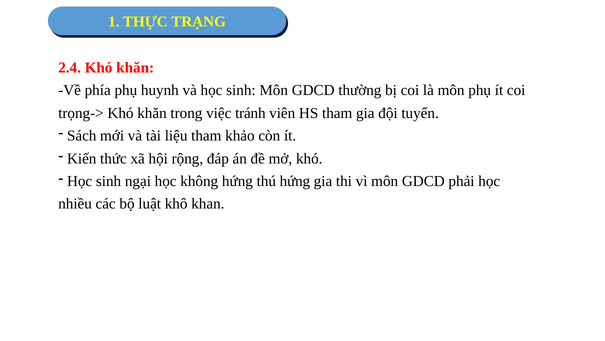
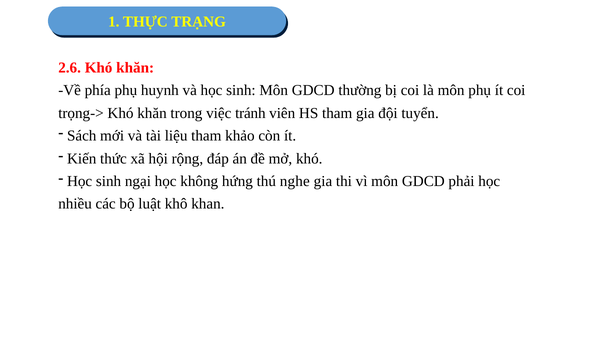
2.4: 2.4 -> 2.6 (70, 67)
thú hứng: hứng -> nghe (295, 181)
